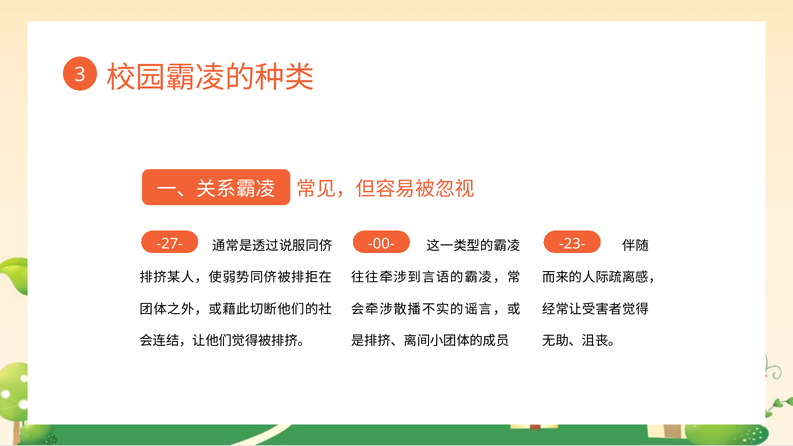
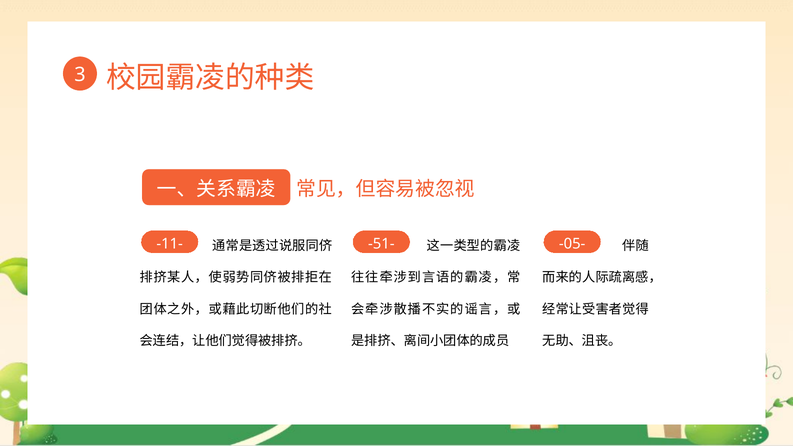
-27-: -27- -> -11- (170, 244)
-00-: -00- -> -51- (381, 244)
-23-: -23- -> -05- (572, 244)
